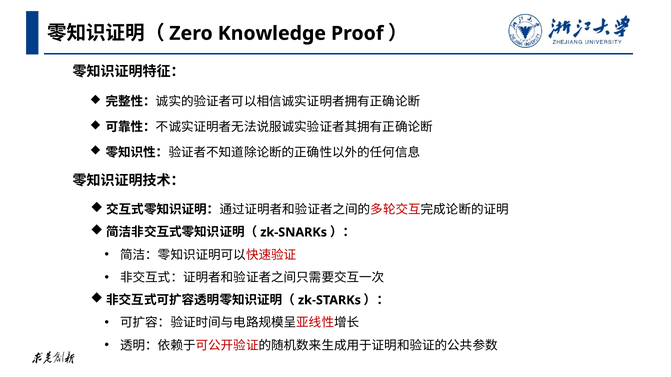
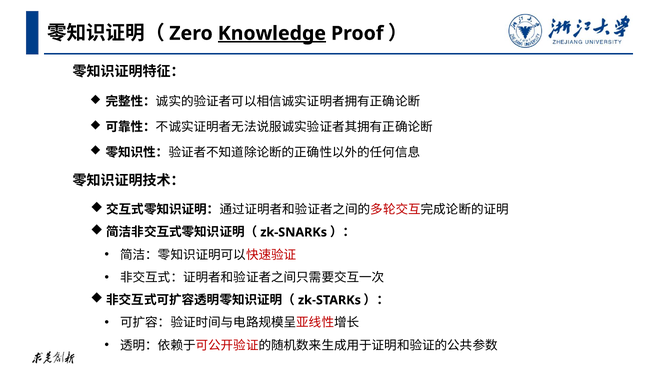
Knowledge underline: none -> present (272, 33)
